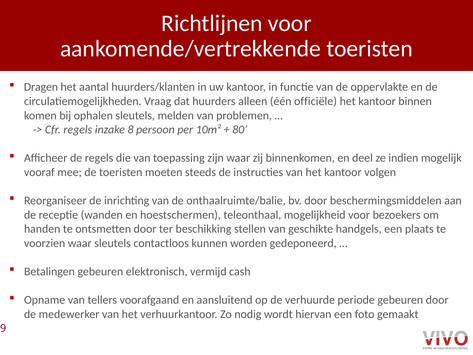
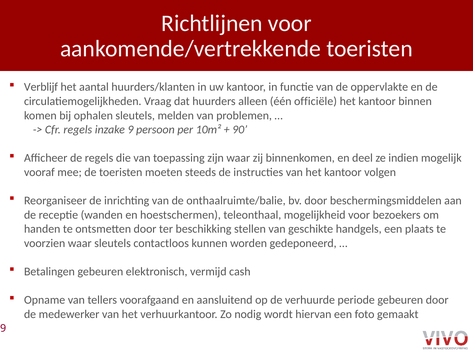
Dragen: Dragen -> Verblijf (41, 87)
8: 8 -> 9 (130, 130)
80: 80 -> 90 (240, 130)
